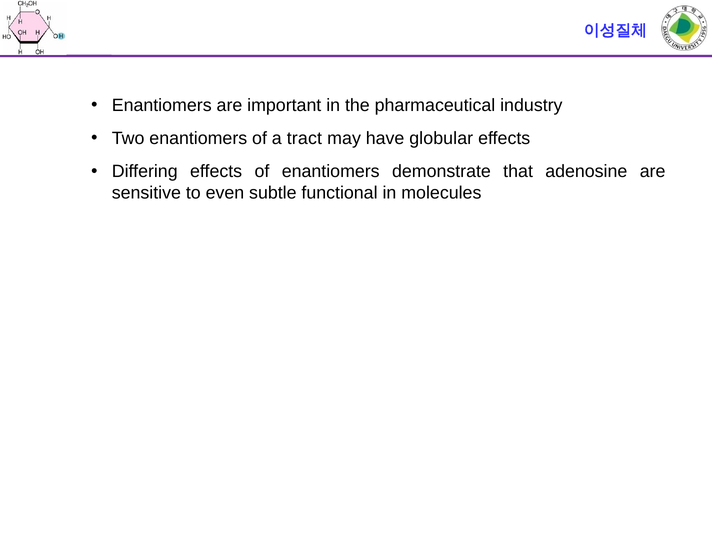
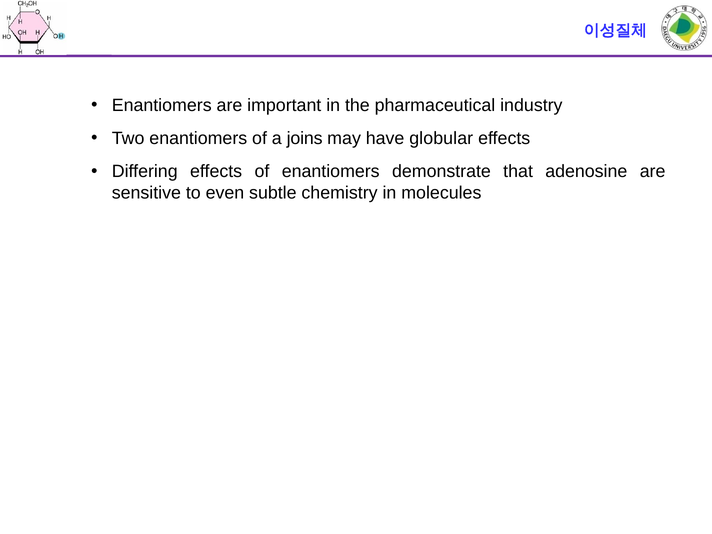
tract: tract -> joins (305, 138)
functional: functional -> chemistry (340, 193)
